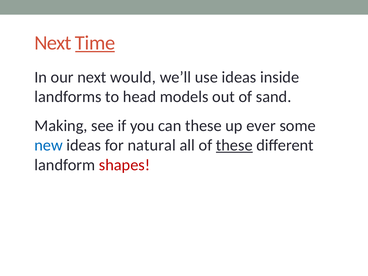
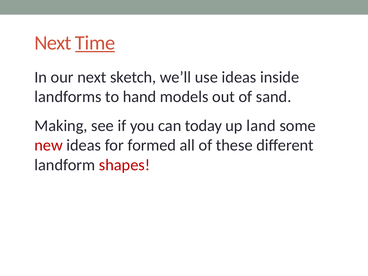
would: would -> sketch (133, 77)
head: head -> hand (140, 97)
can these: these -> today (203, 126)
ever: ever -> land (261, 126)
new colour: blue -> red (49, 145)
natural: natural -> formed (152, 145)
these underline: present -> none (234, 145)
